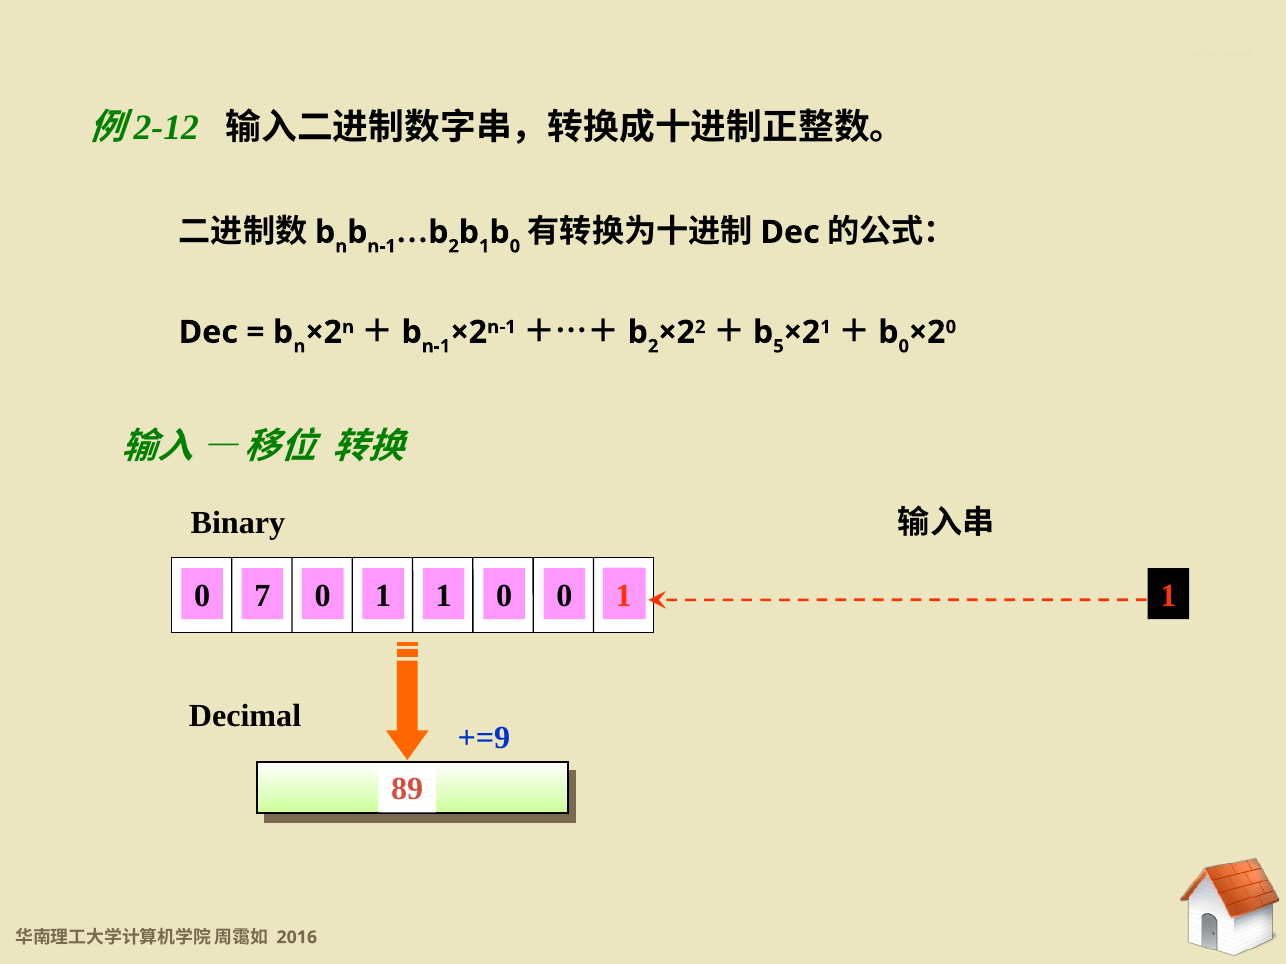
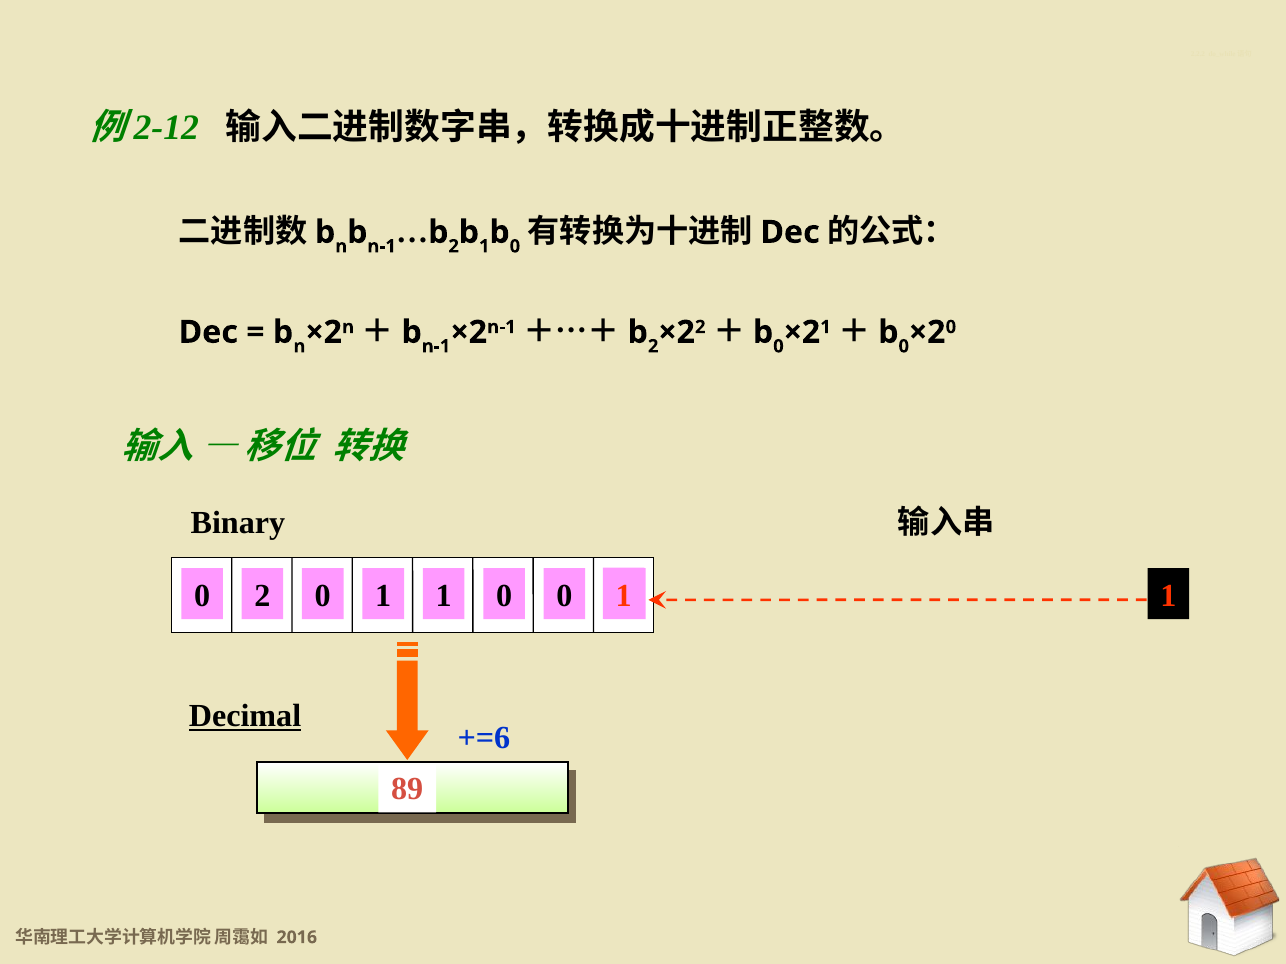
5: 5 -> 0 (778, 346)
0 7: 7 -> 2 (262, 596)
Decimal underline: none -> present (245, 716)
+=9: +=9 -> +=6 (484, 738)
